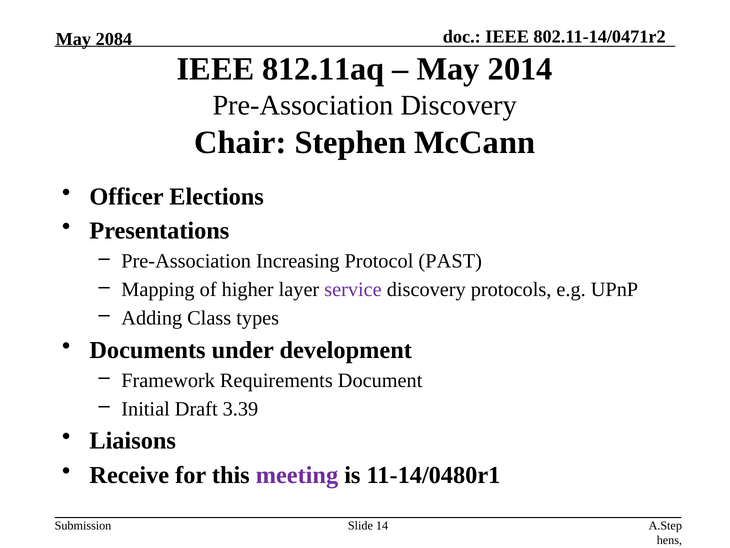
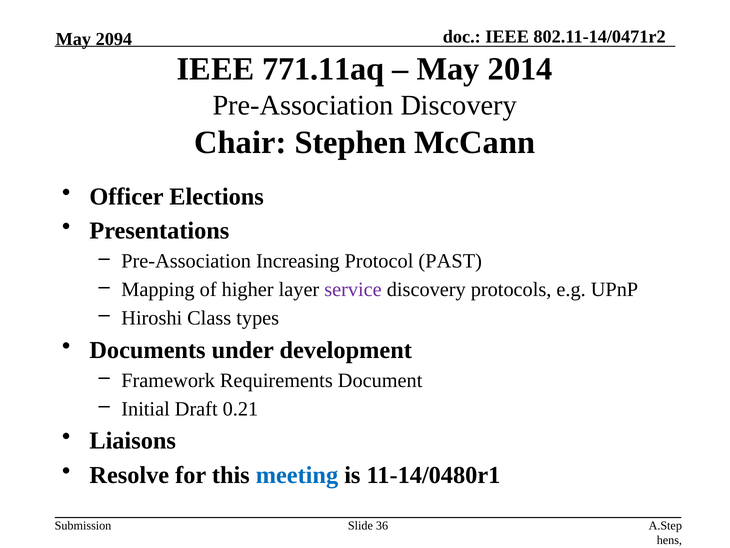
2084: 2084 -> 2094 (114, 39)
812.11aq: 812.11aq -> 771.11aq (323, 69)
Adding: Adding -> Hiroshi (152, 318)
3.39: 3.39 -> 0.21 (240, 409)
Receive: Receive -> Resolve (129, 475)
meeting colour: purple -> blue (297, 475)
14: 14 -> 36 (382, 525)
